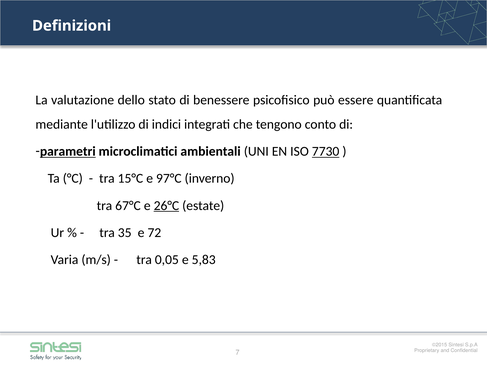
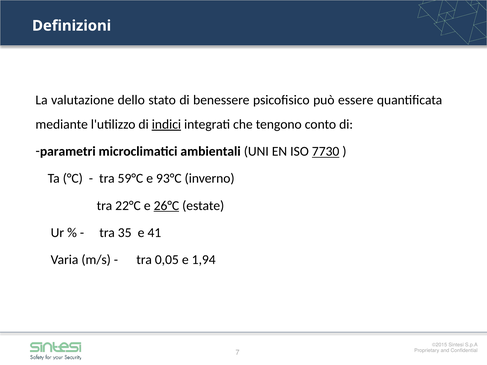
indici underline: none -> present (166, 124)
parametri underline: present -> none (68, 152)
15°C: 15°C -> 59°C (130, 179)
97°C: 97°C -> 93°C (169, 179)
67°C: 67°C -> 22°C (128, 206)
72: 72 -> 41 (154, 233)
5,83: 5,83 -> 1,94 (204, 260)
